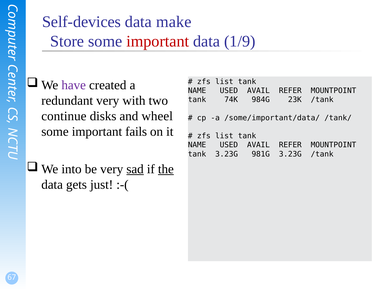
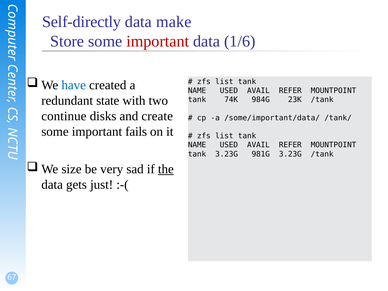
Self-devices: Self-devices -> Self-directly (82, 22)
1/9: 1/9 -> 1/6 (240, 41)
have colour: purple -> blue (74, 85)
redundant very: very -> state (108, 101)
wheel: wheel -> create (157, 116)
into: into -> size (72, 169)
sad underline: present -> none (135, 169)
